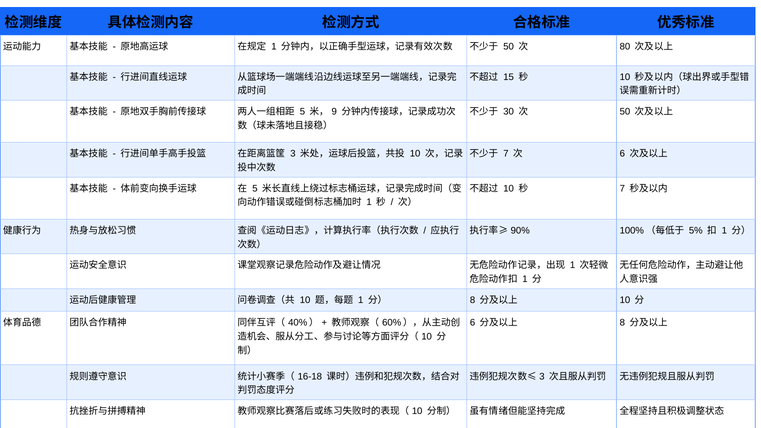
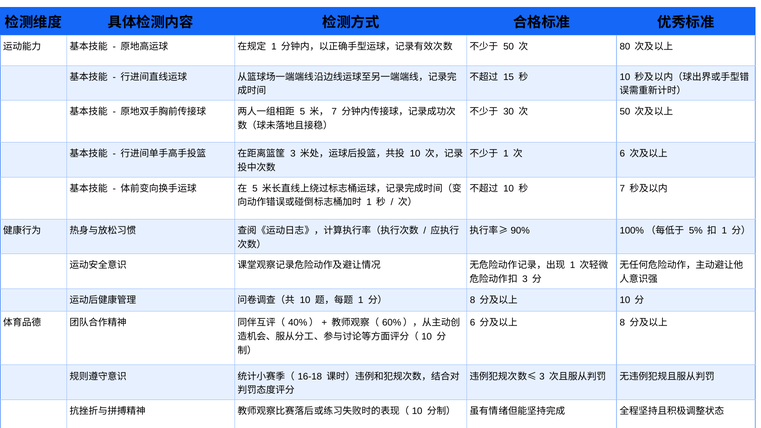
9: 9 -> 7 (334, 112)
7: 7 -> 1 (506, 154)
1: 1 -> 3 (525, 279)
